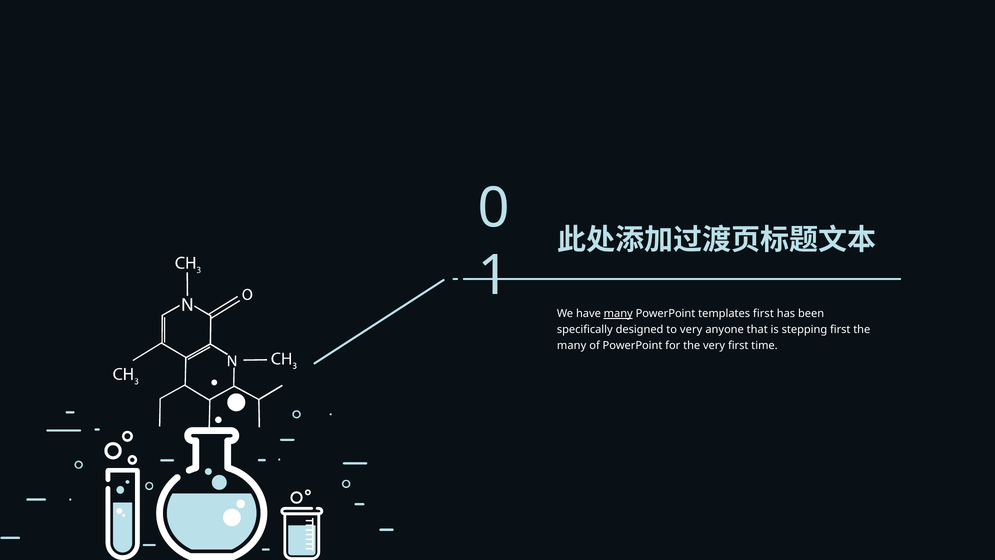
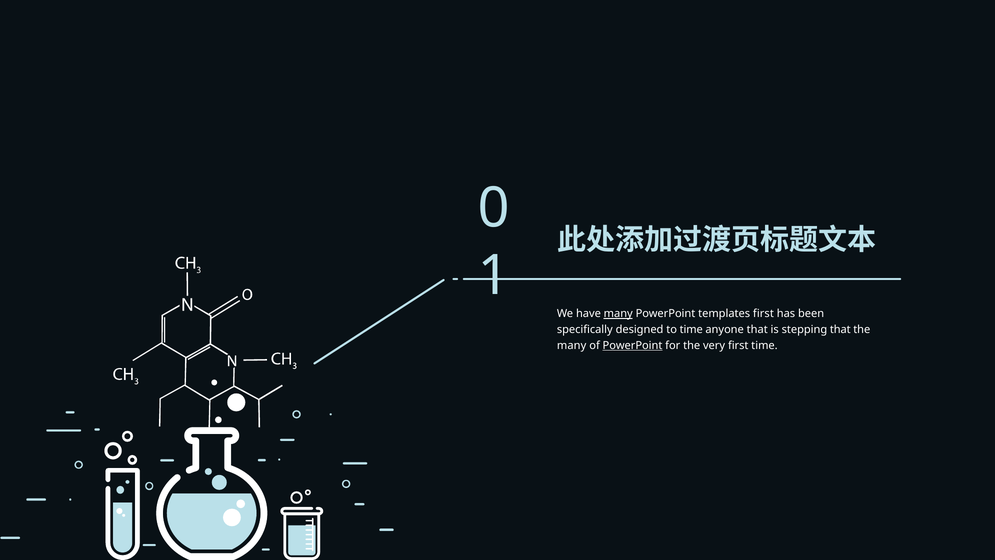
to very: very -> time (691, 330)
stepping first: first -> that (840, 330)
PowerPoint underline: none -> present (632, 345)
